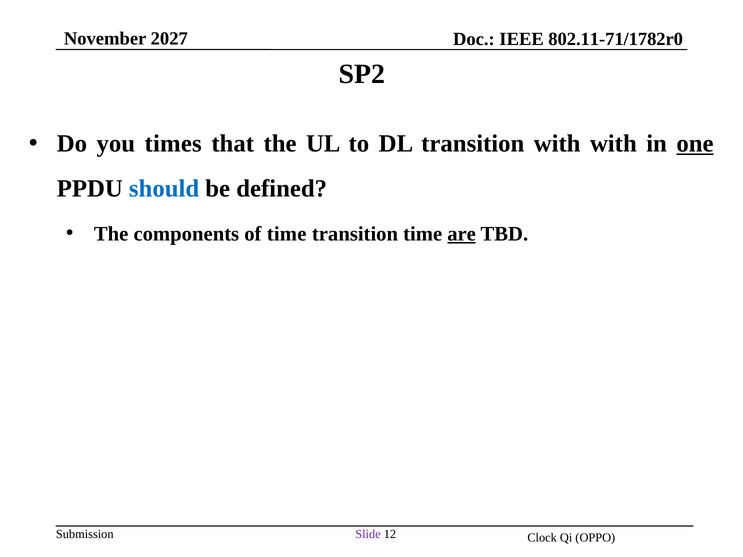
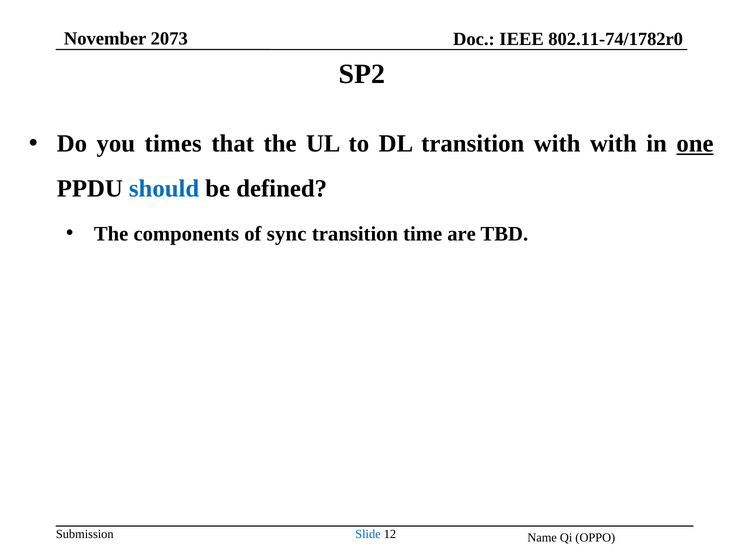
2027: 2027 -> 2073 (169, 38)
802.11-71/1782r0: 802.11-71/1782r0 -> 802.11-74/1782r0 (616, 39)
of time: time -> sync (287, 234)
are underline: present -> none (462, 234)
Slide colour: purple -> blue (368, 534)
Clock: Clock -> Name (542, 538)
